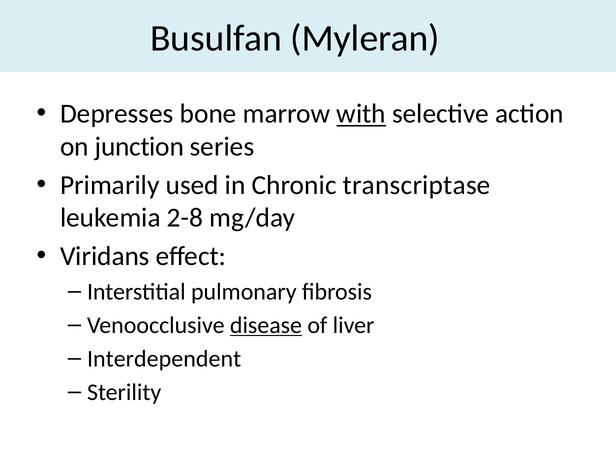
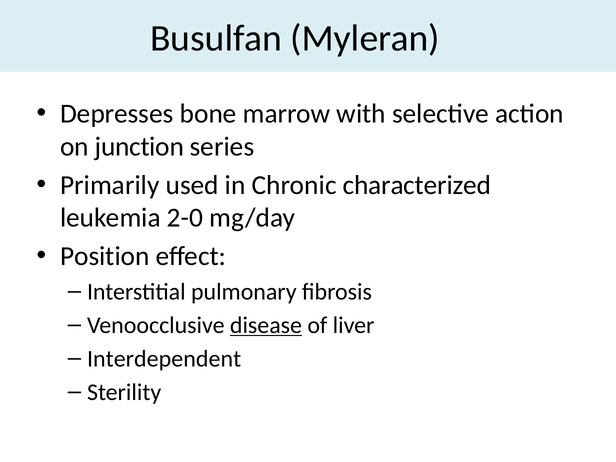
with underline: present -> none (361, 114)
transcriptase: transcriptase -> characterized (417, 185)
2-8: 2-8 -> 2-0 (185, 218)
Viridans: Viridans -> Position (105, 256)
